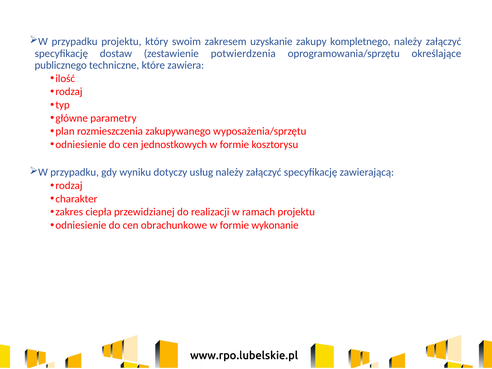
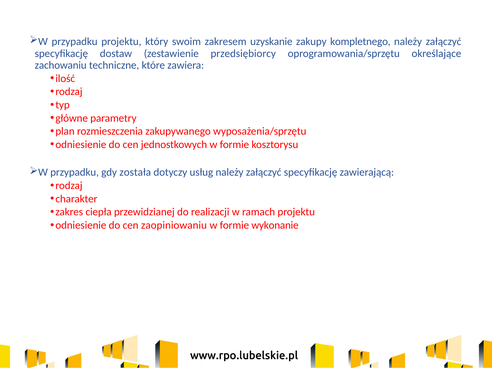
potwierdzenia: potwierdzenia -> przedsiębiorcy (243, 53)
publicznego: publicznego -> zachowaniu (61, 65)
wyniku: wyniku -> została (135, 172)
obrachunkowe: obrachunkowe -> zaopiniowaniu (174, 225)
